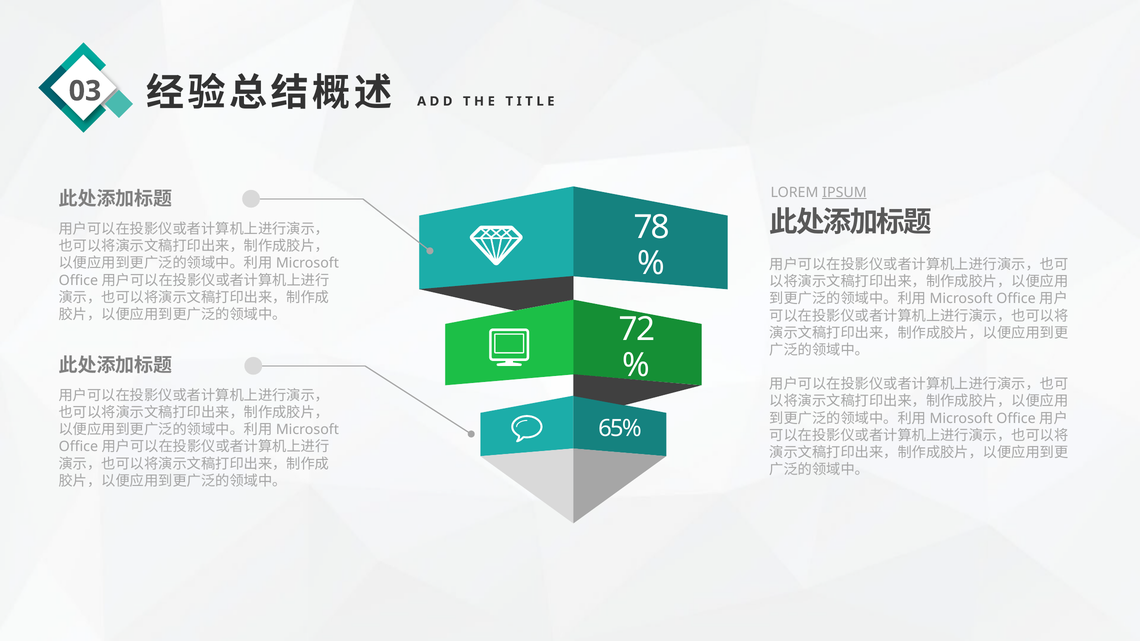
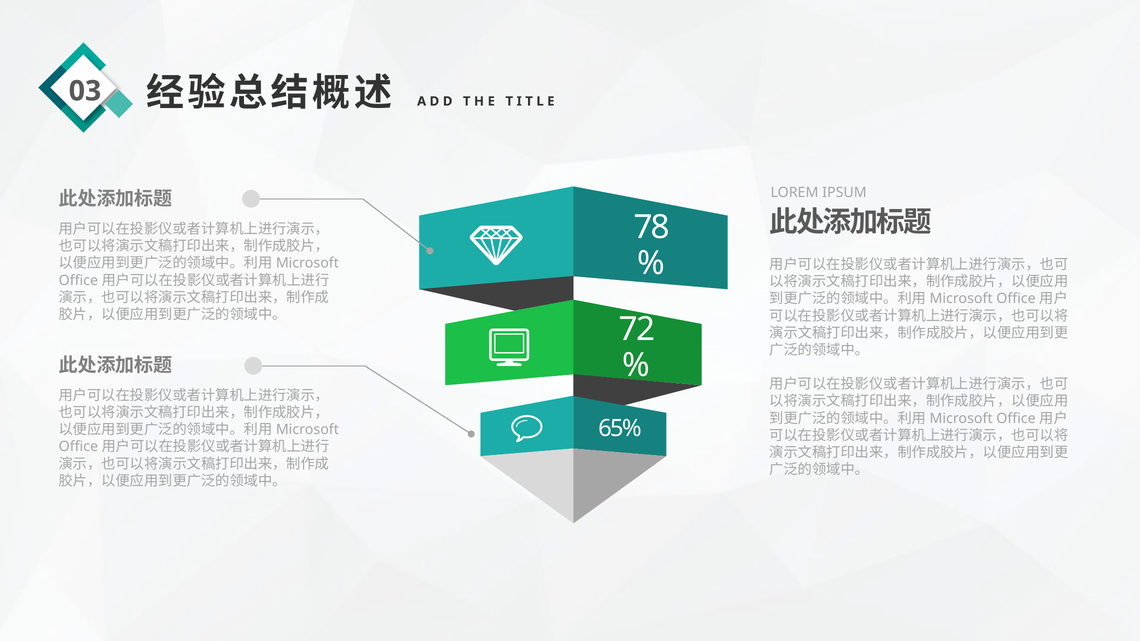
IPSUM underline: present -> none (844, 192)
